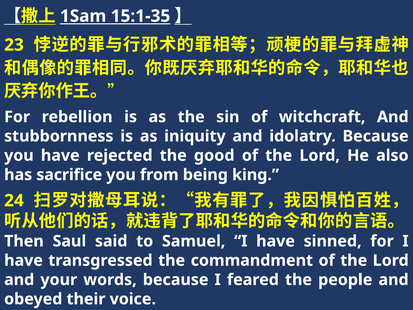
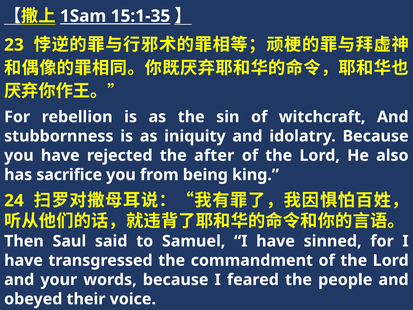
good: good -> after (214, 155)
